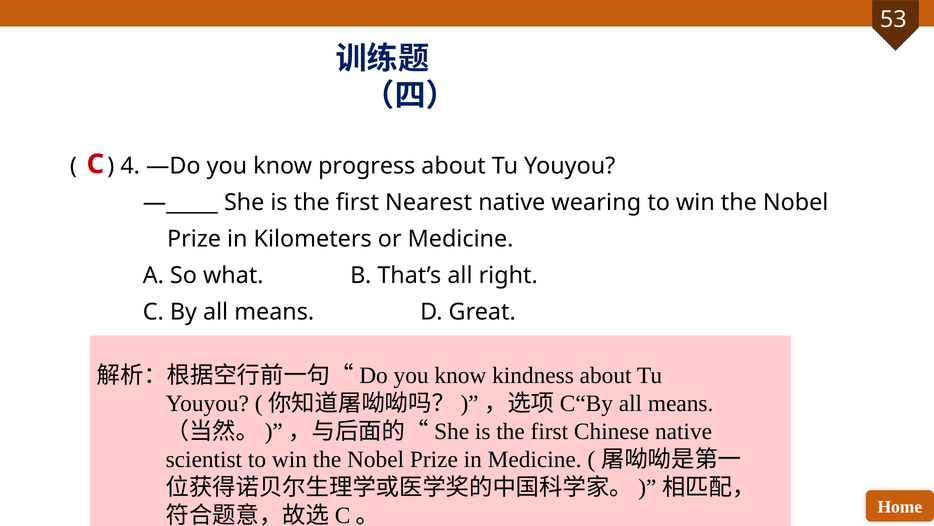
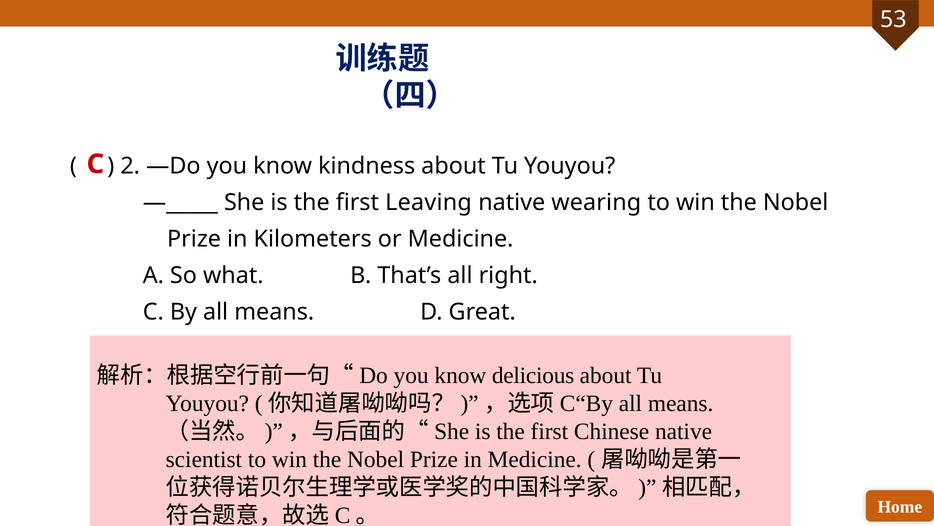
4: 4 -> 2 (130, 166)
progress: progress -> kindness (367, 166)
Nearest: Nearest -> Leaving (428, 202)
kindness: kindness -> delicious (533, 375)
